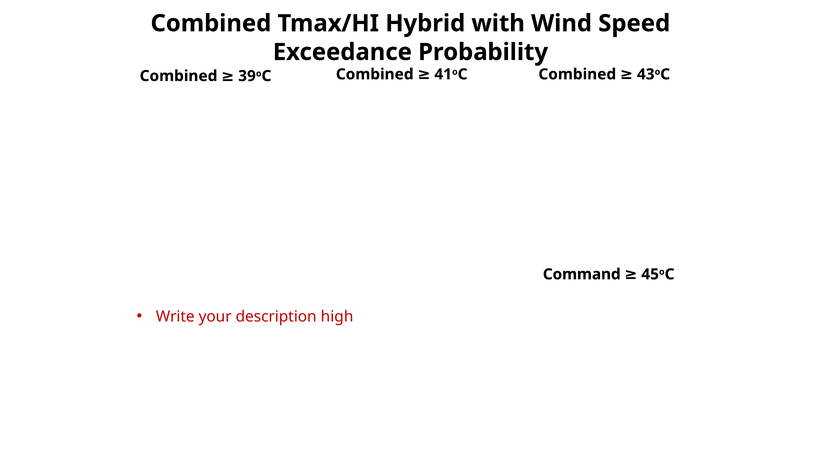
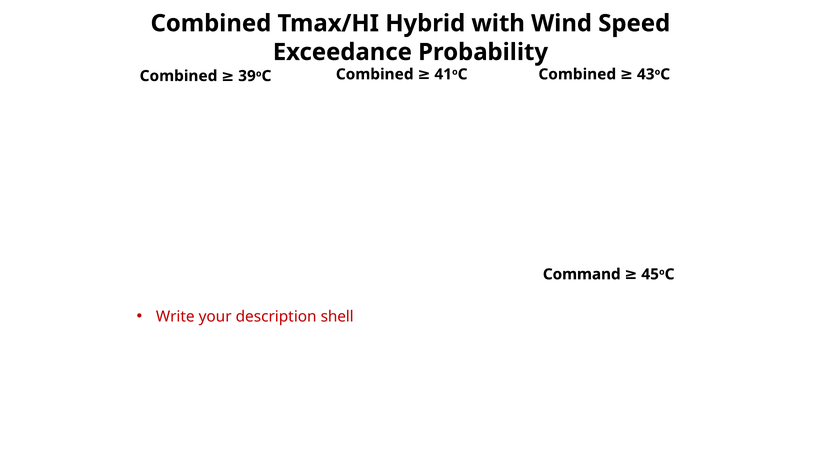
high: high -> shell (337, 316)
